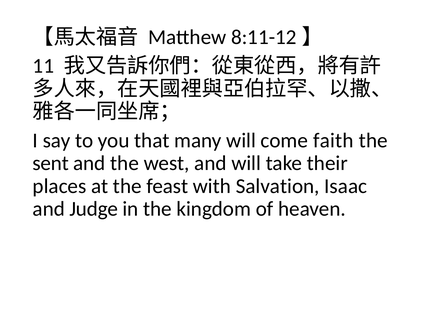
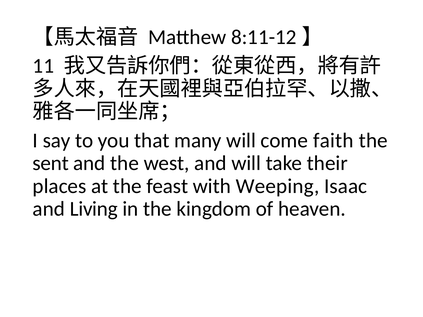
Salvation: Salvation -> Weeping (278, 186)
Judge: Judge -> Living (94, 209)
